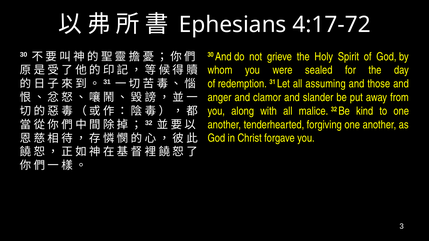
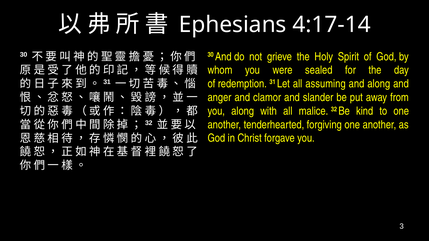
4:17-72: 4:17-72 -> 4:17-14 (332, 25)
and those: those -> along (379, 84)
